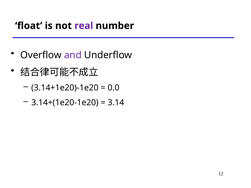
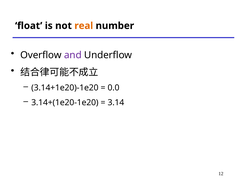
real colour: purple -> orange (84, 26)
